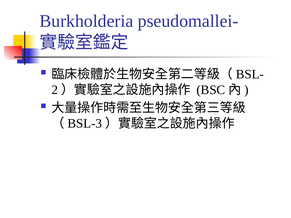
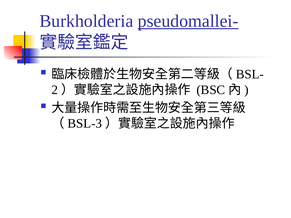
pseudomallei- underline: none -> present (188, 21)
